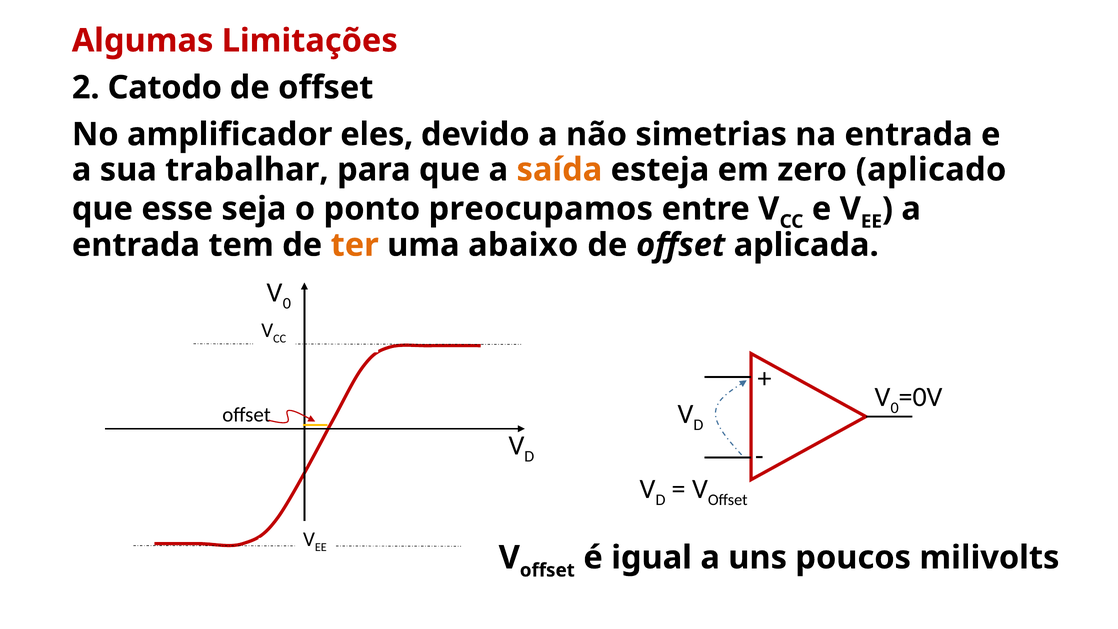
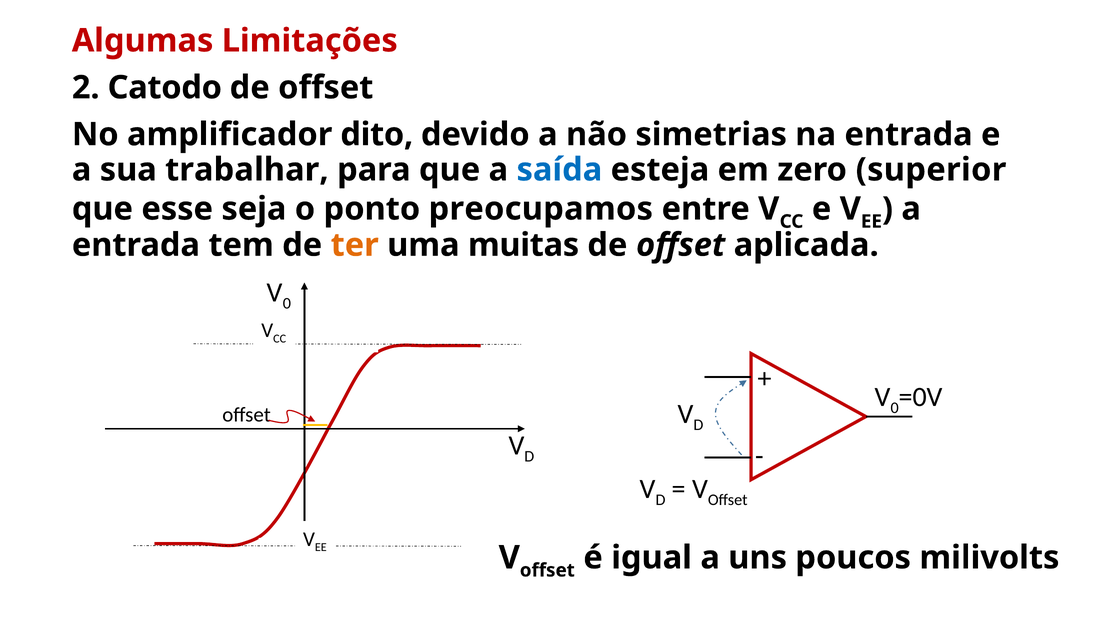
eles: eles -> dito (377, 134)
saída colour: orange -> blue (559, 170)
aplicado: aplicado -> superior (931, 170)
abaixo: abaixo -> muitas (524, 245)
